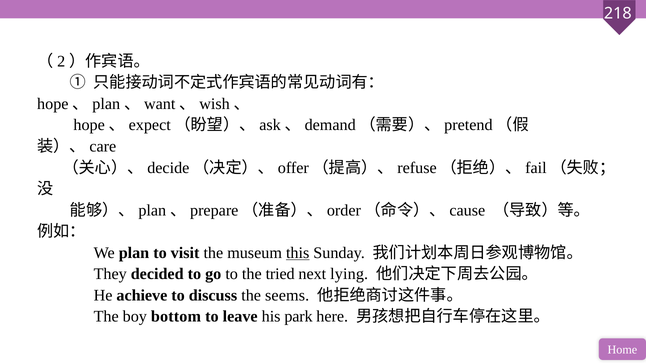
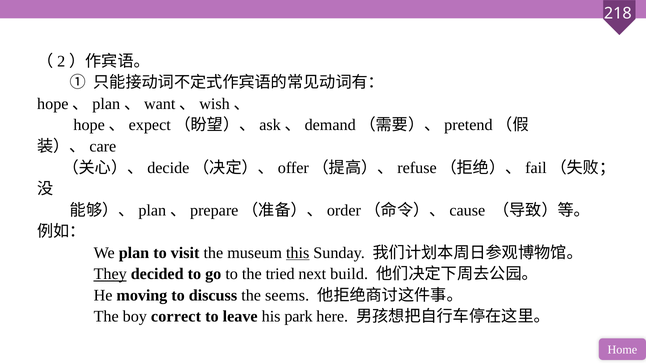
They underline: none -> present (110, 274)
lying: lying -> build (349, 274)
achieve: achieve -> moving (142, 296)
bottom: bottom -> correct (176, 317)
